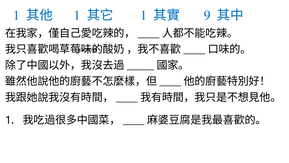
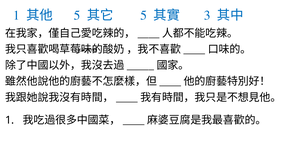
1: 1 -> 5 (77, 15)
1: 1 -> 5 (144, 15)
9: 9 -> 3 (207, 15)
